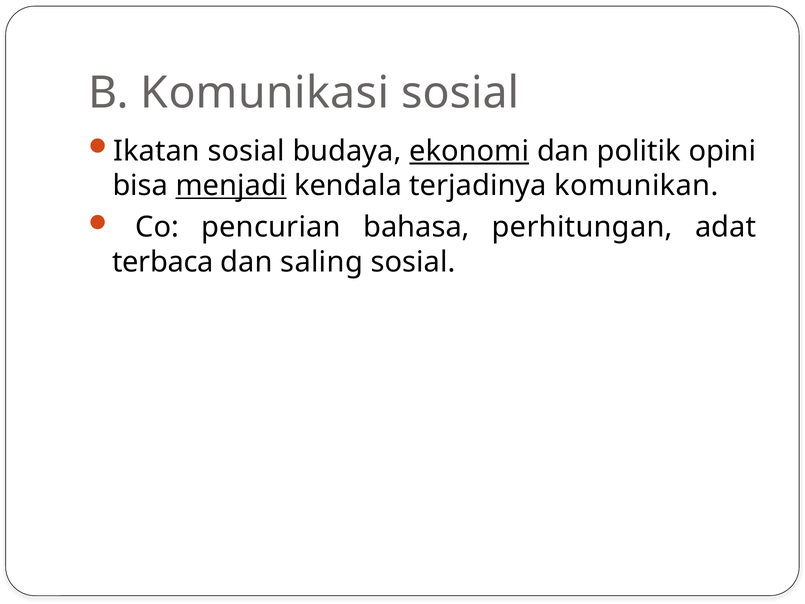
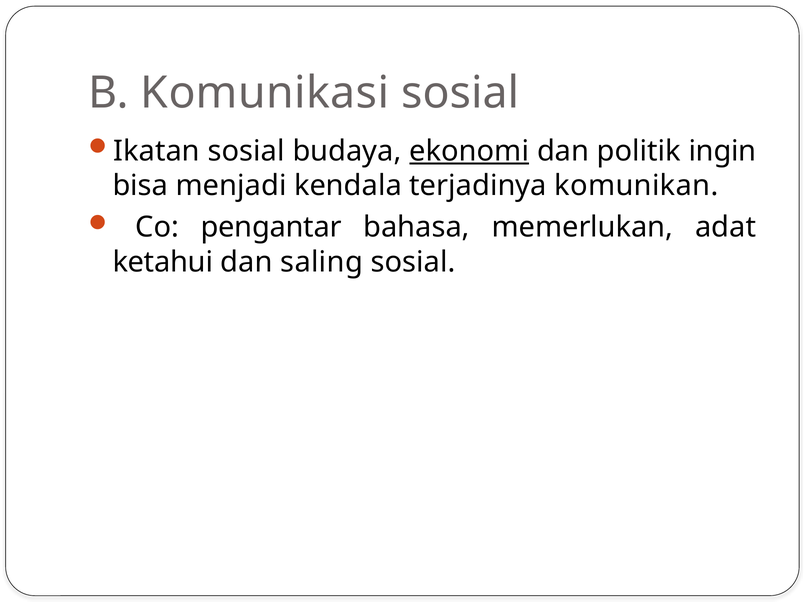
opini: opini -> ingin (723, 151)
menjadi underline: present -> none (231, 186)
pencurian: pencurian -> pengantar (271, 227)
perhitungan: perhitungan -> memerlukan (582, 227)
terbaca: terbaca -> ketahui (163, 262)
